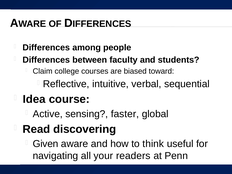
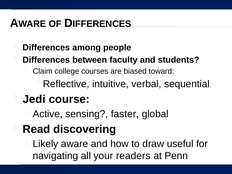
Idea: Idea -> Jedi (34, 99)
Given: Given -> Likely (45, 144)
think: think -> draw (153, 144)
